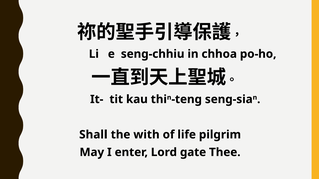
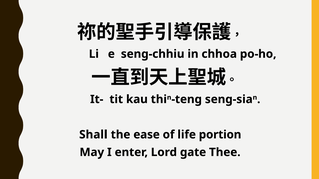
with: with -> ease (147, 135)
pilgrim: pilgrim -> portion (220, 135)
